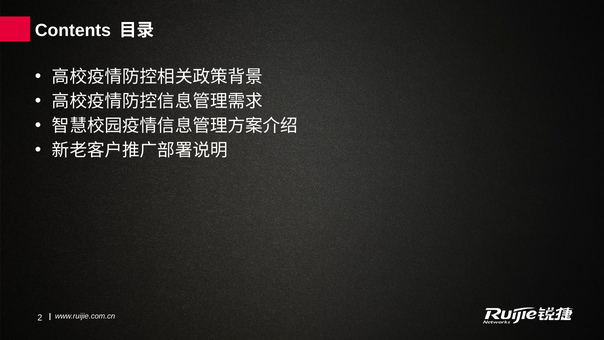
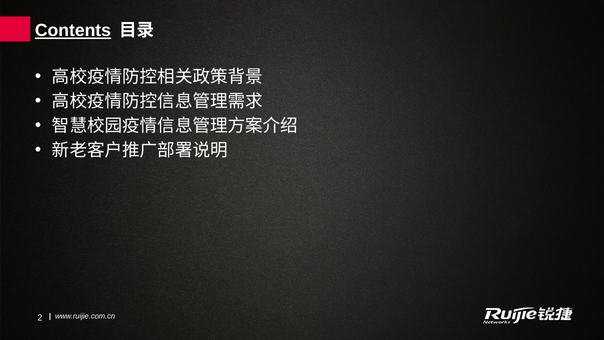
Contents underline: none -> present (73, 31)
